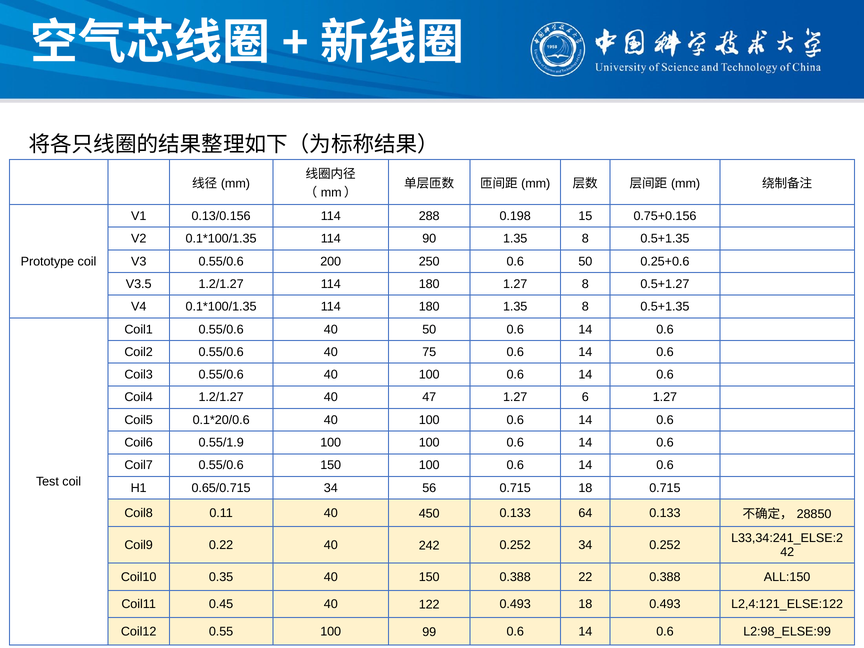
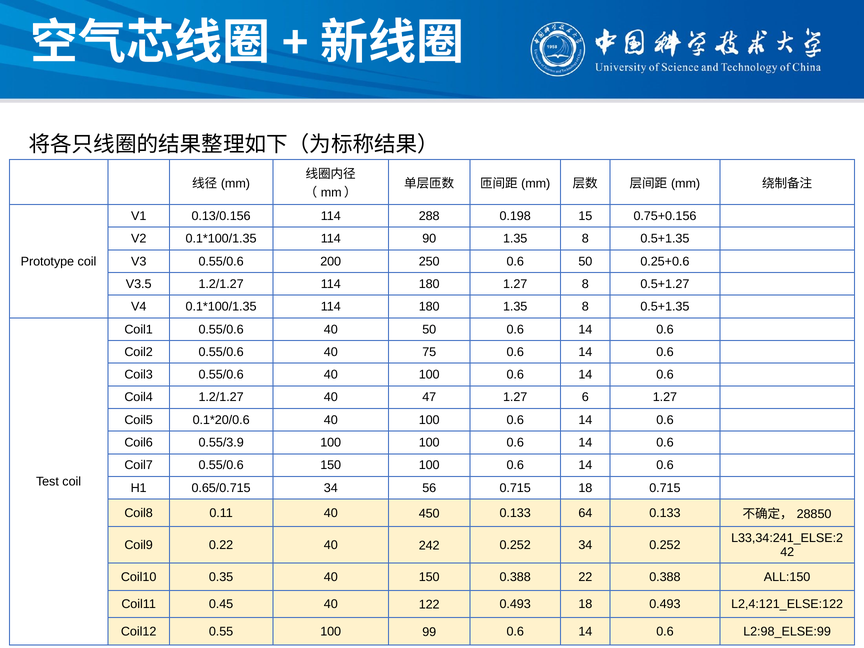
0.55/1.9: 0.55/1.9 -> 0.55/3.9 (221, 443)
